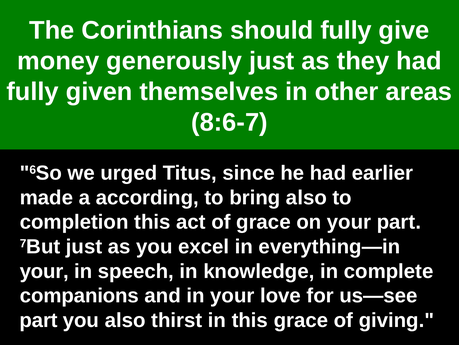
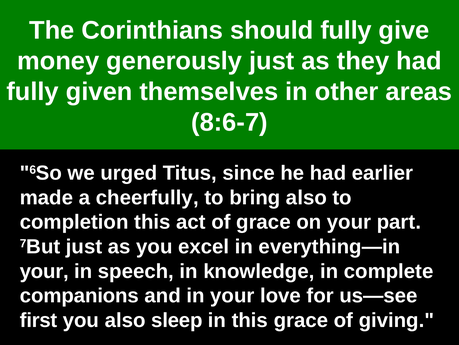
according: according -> cheerfully (147, 197)
part: part -> first (39, 320)
thirst: thirst -> sleep (177, 320)
